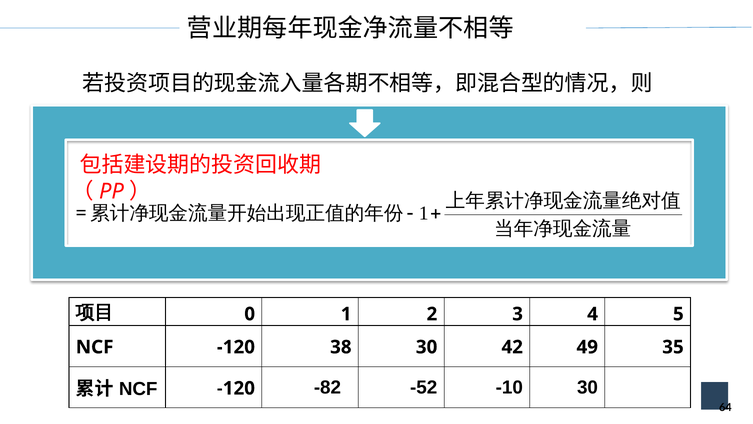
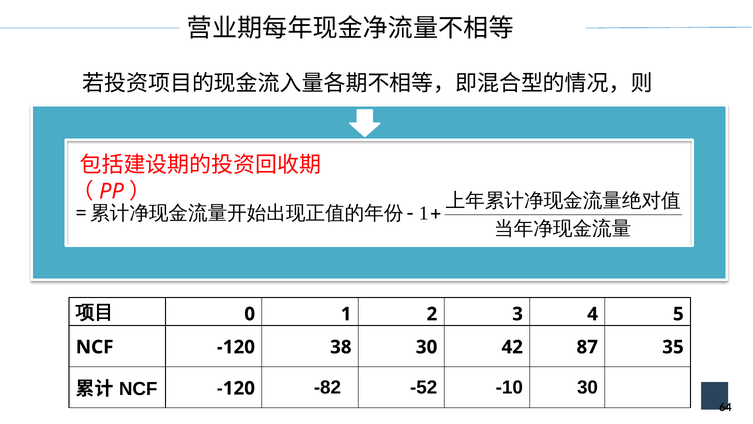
49: 49 -> 87 (587, 347)
